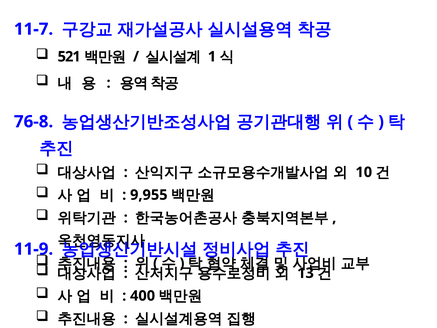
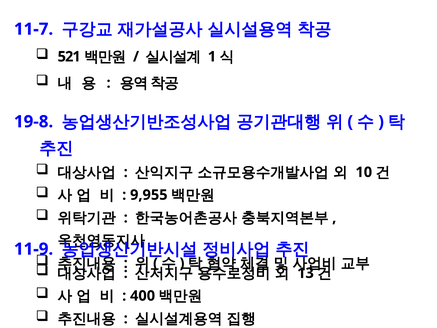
76-8: 76-8 -> 19-8 (34, 122)
